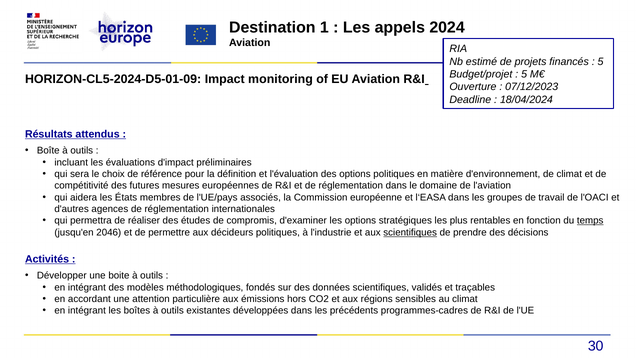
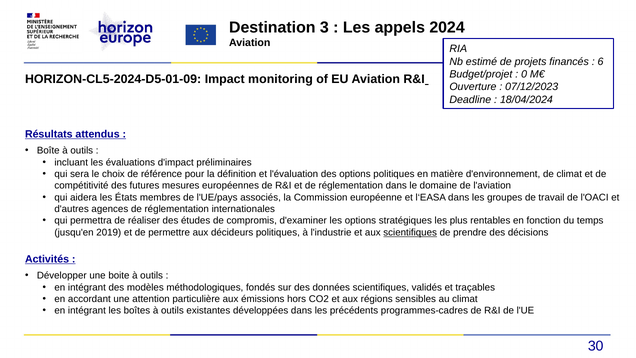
1: 1 -> 3 (324, 27)
5: 5 -> 6 (601, 61)
5: 5 -> 0 (524, 74)
temps underline: present -> none (590, 221)
2046: 2046 -> 2019 (109, 232)
